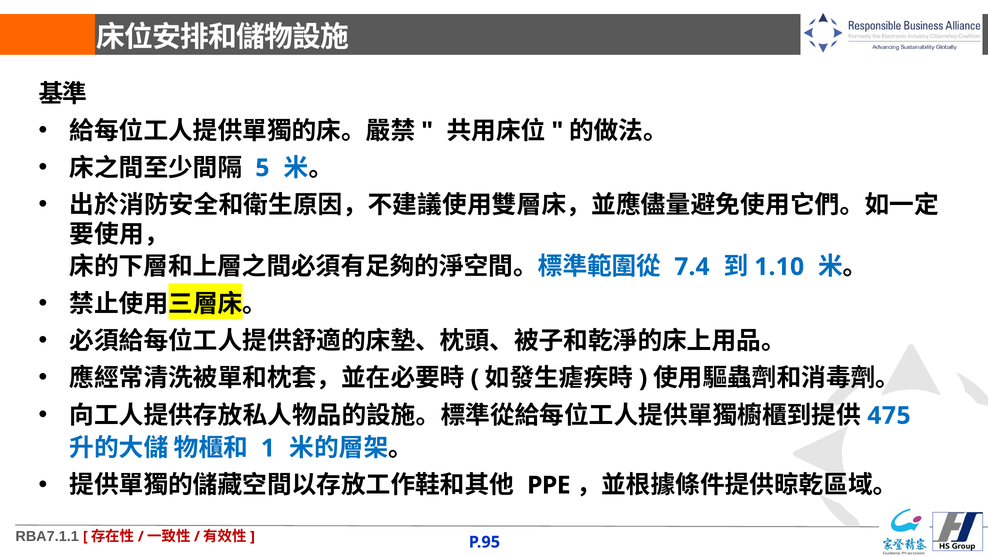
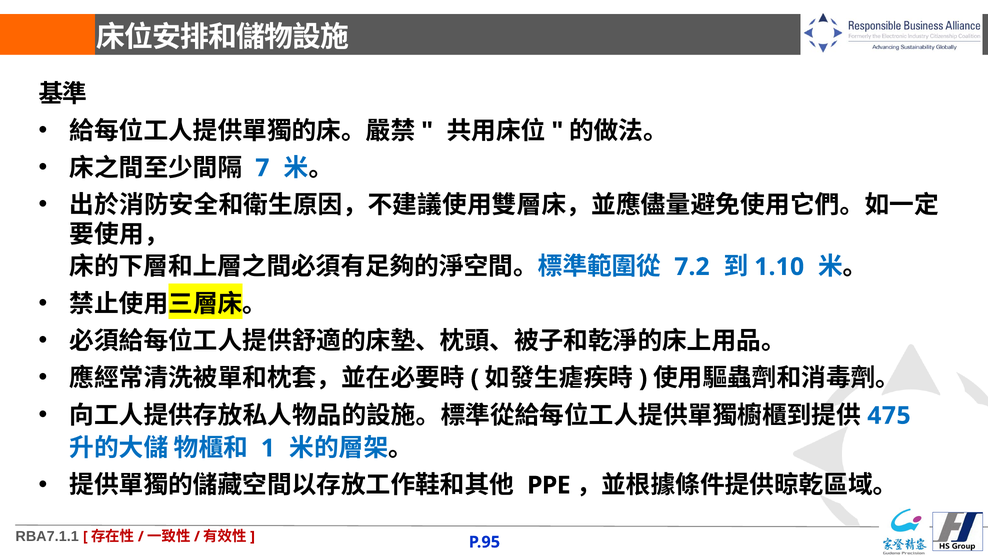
5: 5 -> 7 (262, 168)
7.4: 7.4 -> 7.2 (692, 267)
